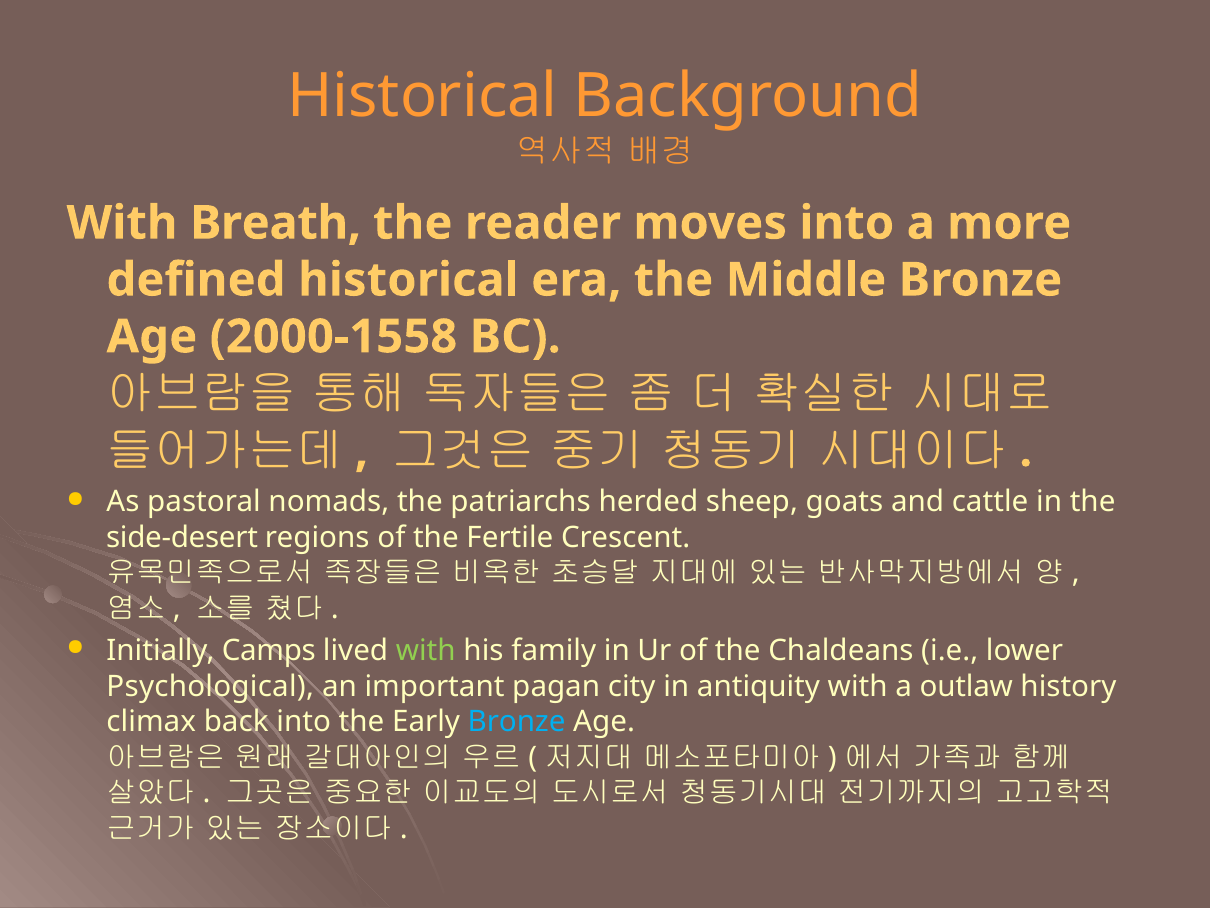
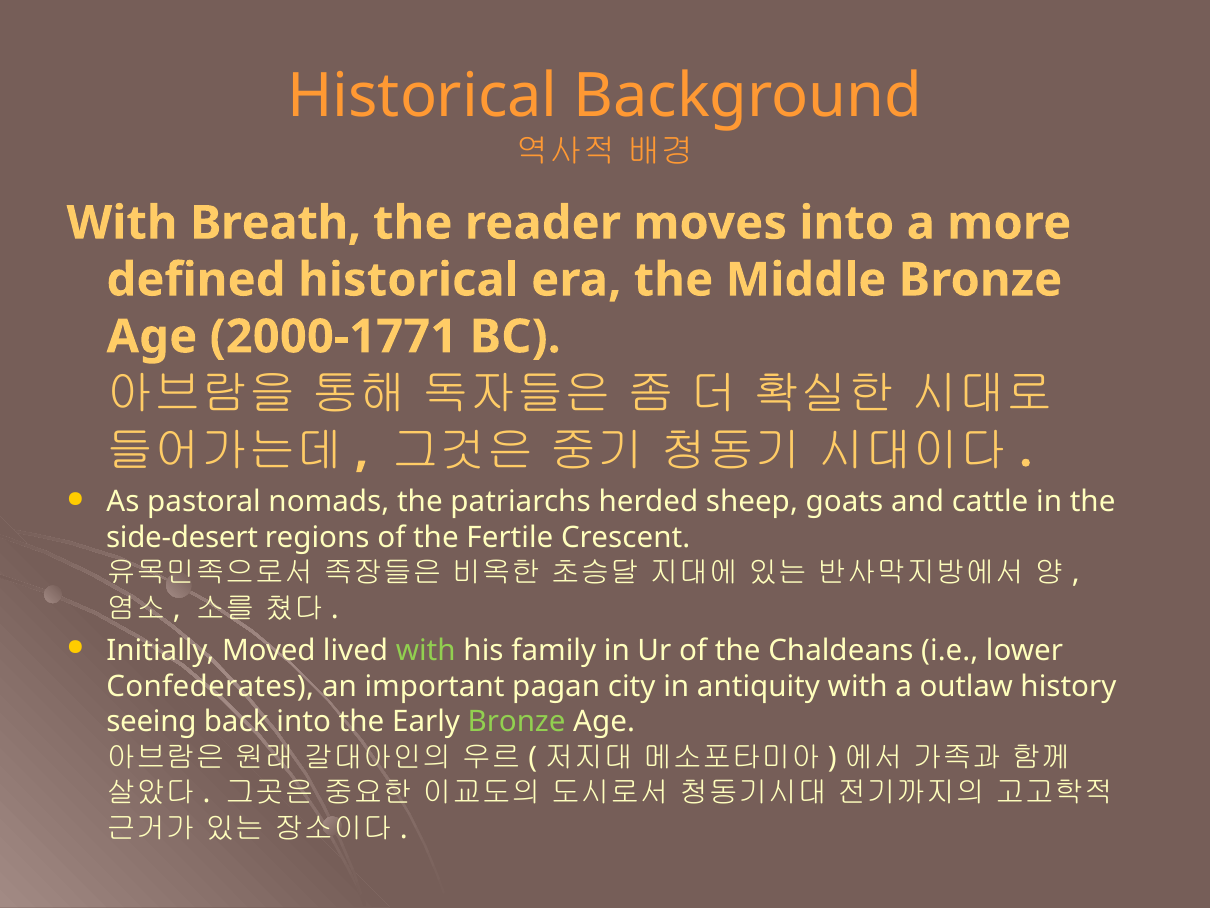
2000-1558: 2000-1558 -> 2000-1771 (333, 337)
Camps: Camps -> Moved (269, 650)
Psychological: Psychological -> Confederates (210, 686)
climax: climax -> seeing (151, 721)
Bronze colour: light blue -> light green (517, 721)
